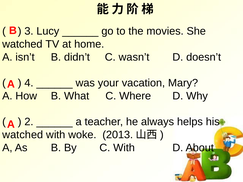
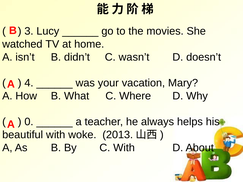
2: 2 -> 0 (29, 122)
watched: watched -> beautiful (23, 135)
